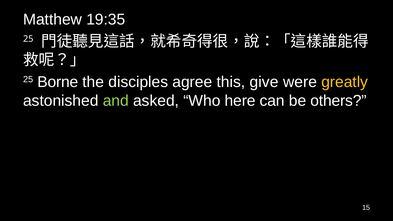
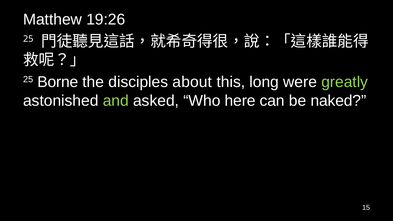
19:35: 19:35 -> 19:26 (106, 20)
agree: agree -> about (192, 82)
give: give -> long (264, 82)
greatly colour: yellow -> light green (345, 82)
others: others -> naked (338, 101)
